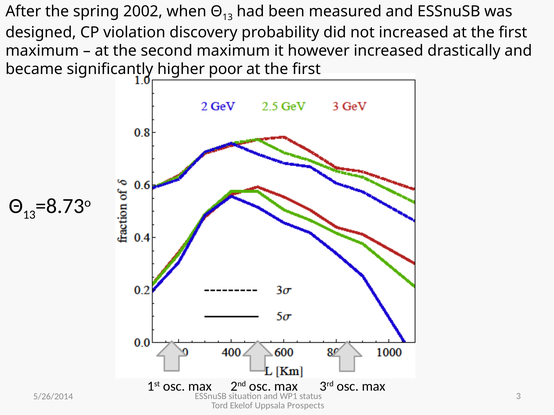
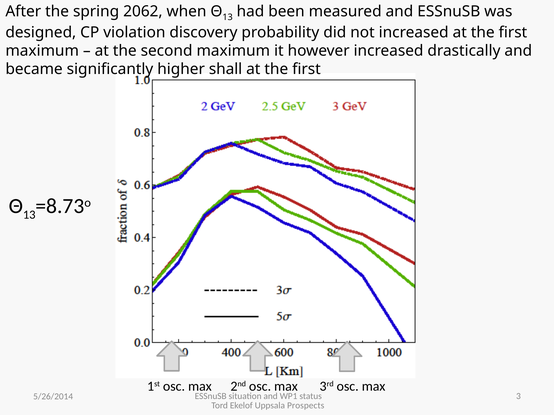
2002: 2002 -> 2062 (143, 11)
poor: poor -> shall (226, 69)
